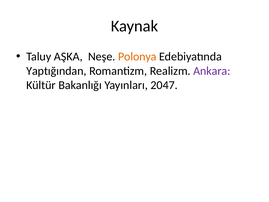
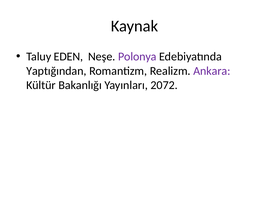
AŞKA: AŞKA -> EDEN (68, 56)
Polonya colour: orange -> purple (137, 56)
2047: 2047 -> 2072 (164, 85)
